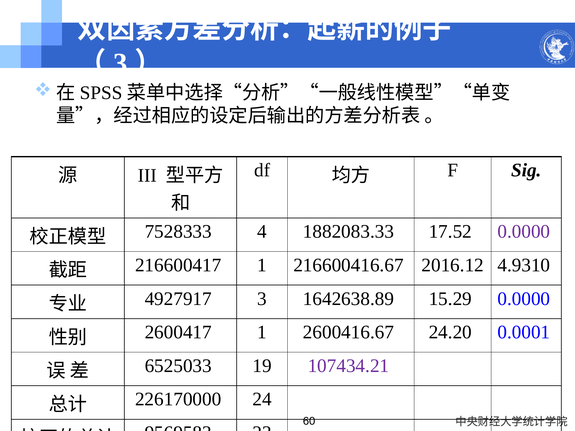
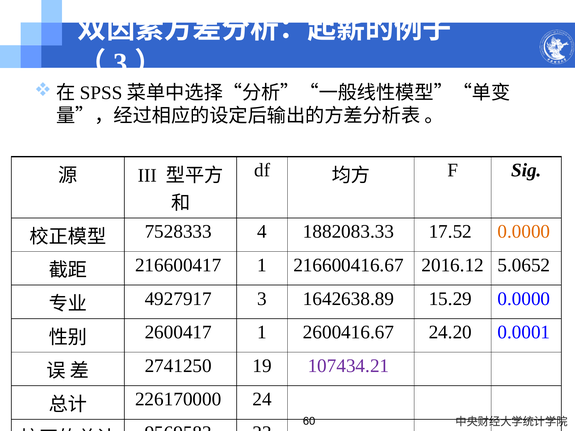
0.0000 colour: purple -> orange (524, 232)
4.9310: 4.9310 -> 5.0652 (524, 265)
6525033: 6525033 -> 2741250 (178, 366)
